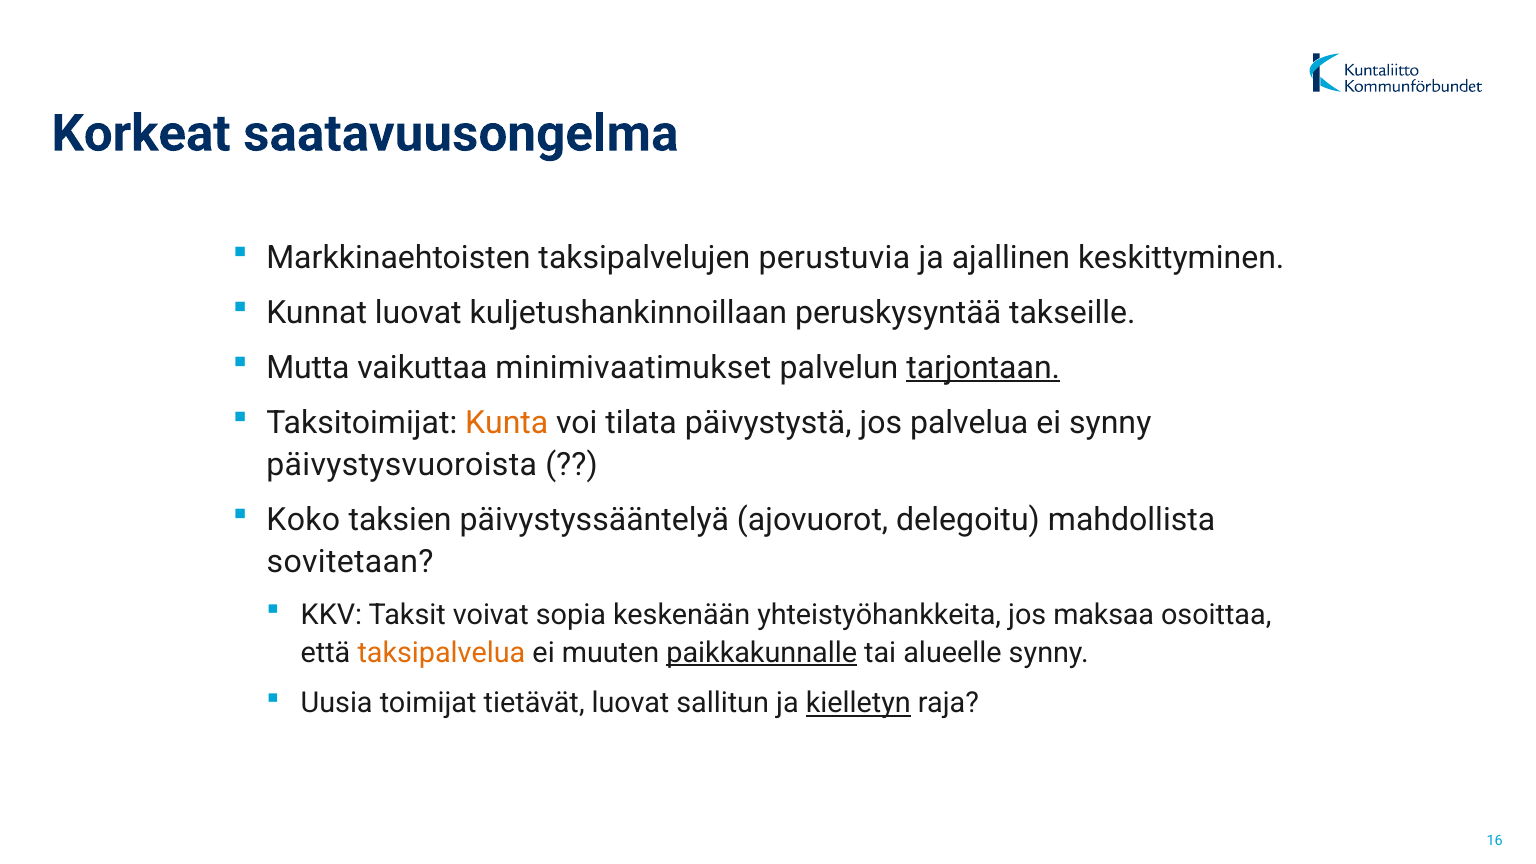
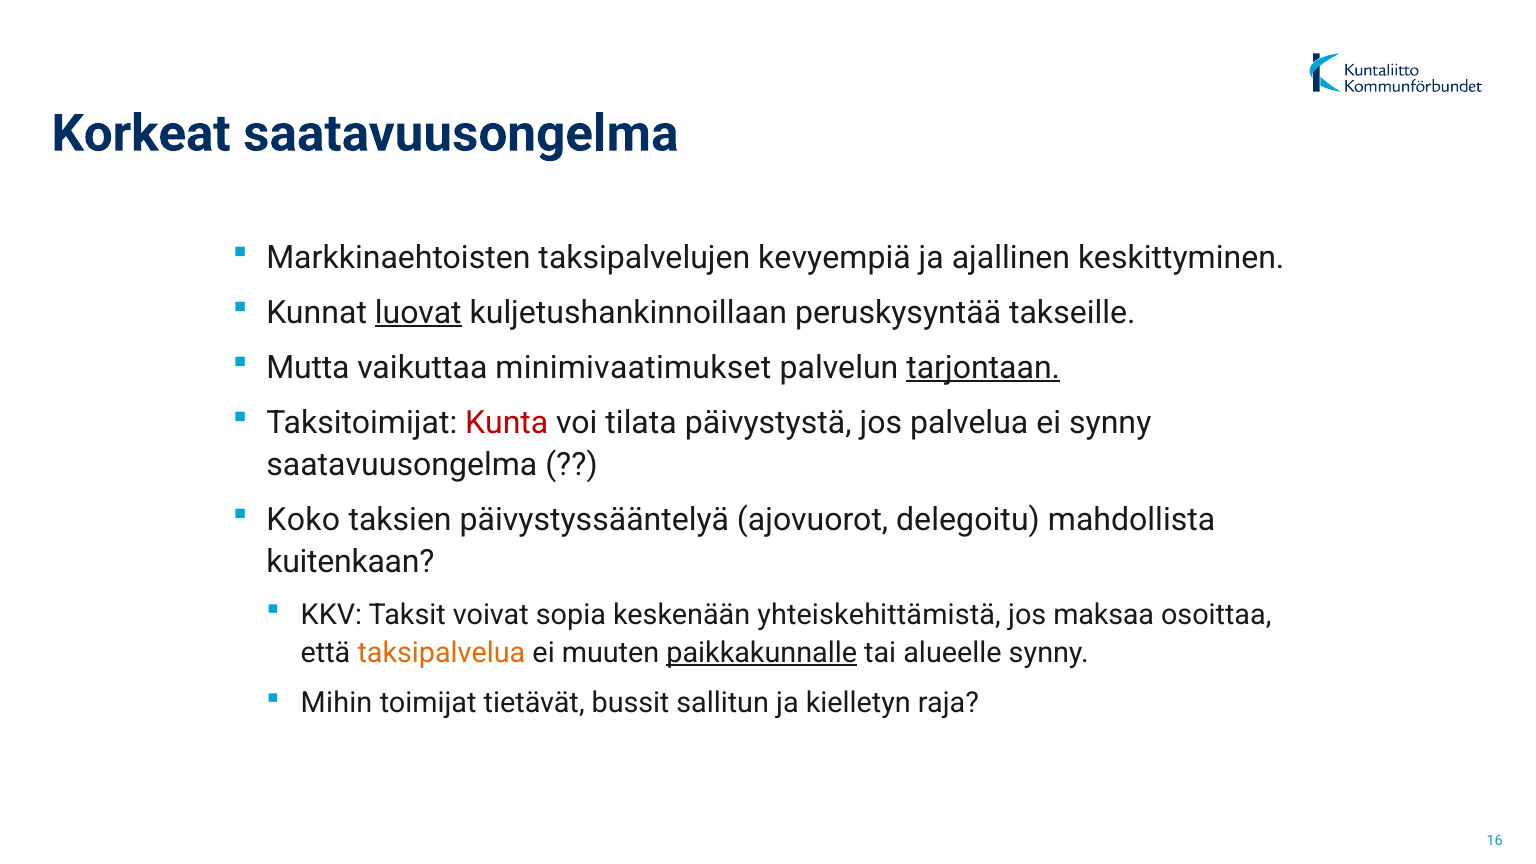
perustuvia: perustuvia -> kevyempiä (835, 258)
luovat underline: none -> present (418, 313)
Kunta colour: orange -> red (507, 423)
päivystysvuoroista: päivystysvuoroista -> saatavuusongelma (402, 465)
sovitetaan: sovitetaan -> kuitenkaan (350, 562)
yhteistyöhankkeita: yhteistyöhankkeita -> yhteiskehittämistä (879, 615)
Uusia: Uusia -> Mihin (337, 703)
tietävät luovat: luovat -> bussit (631, 703)
kielletyn underline: present -> none (858, 703)
